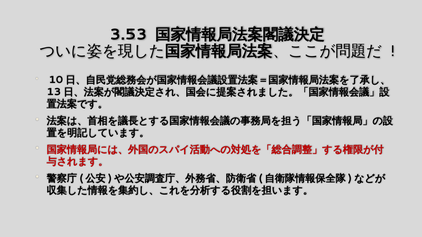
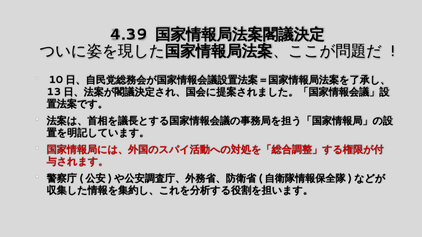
3.53: 3.53 -> 4.39 (129, 34)
